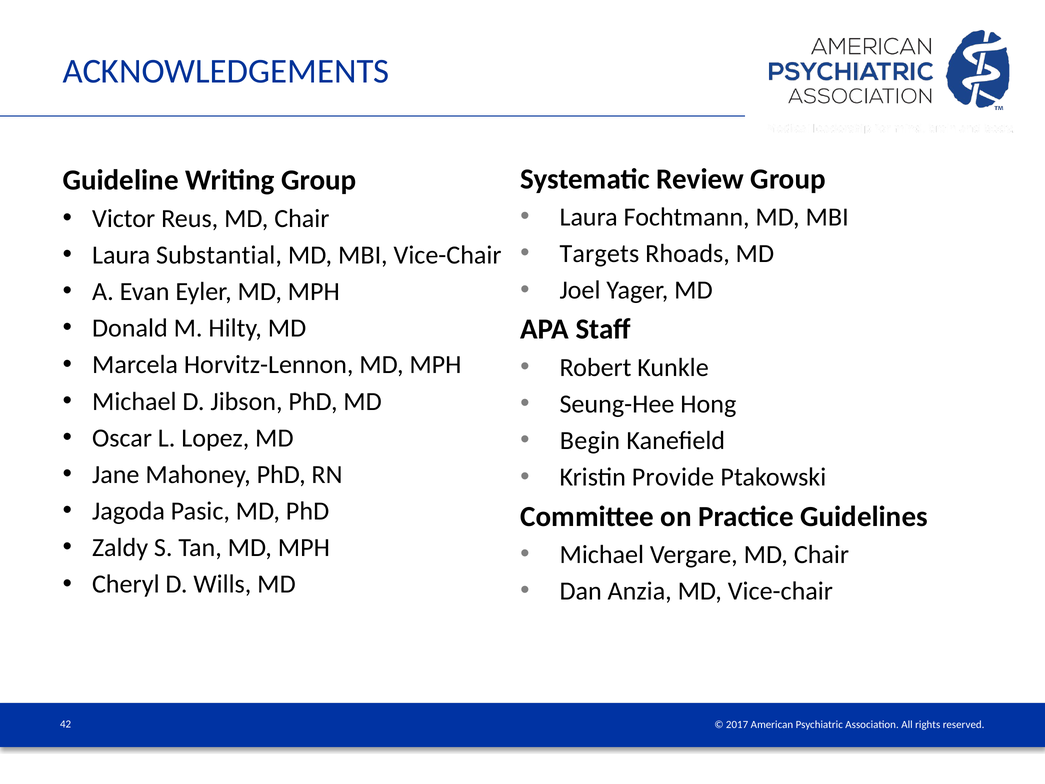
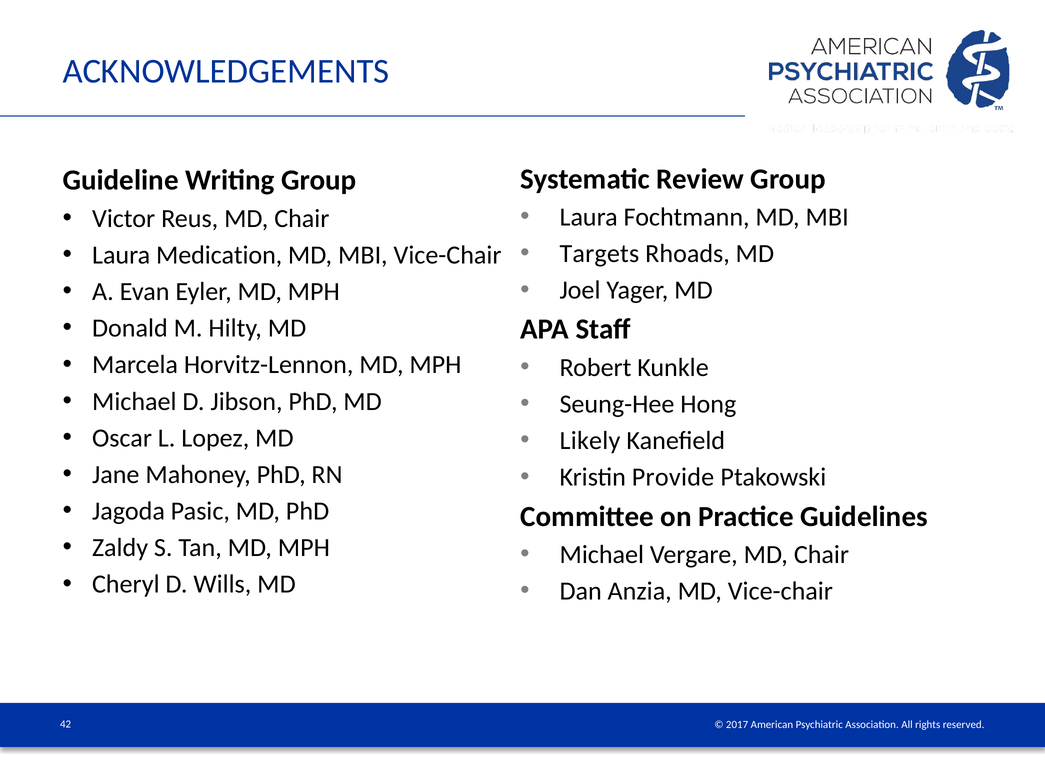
Substantial: Substantial -> Medication (219, 255)
Begin: Begin -> Likely (590, 441)
